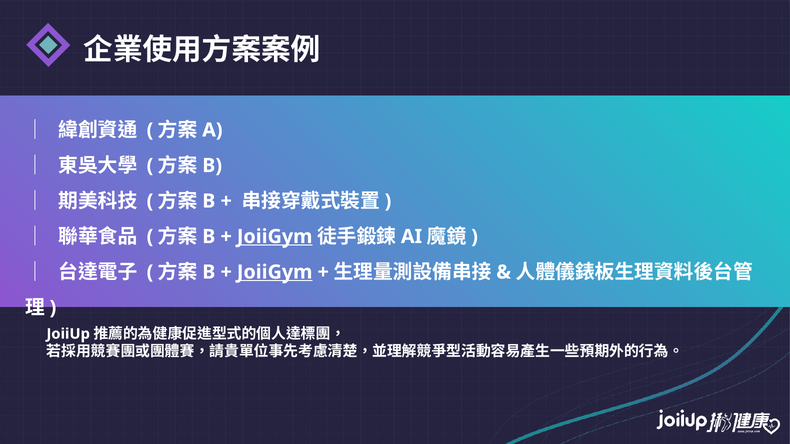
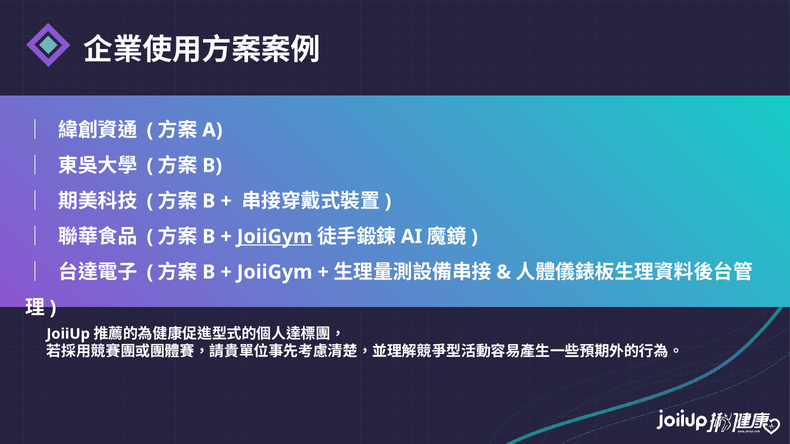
JoiiGym underline: present -> none (275, 272)
